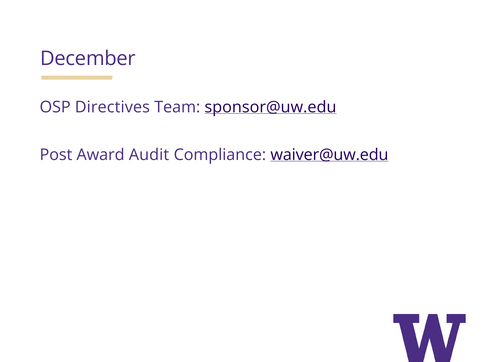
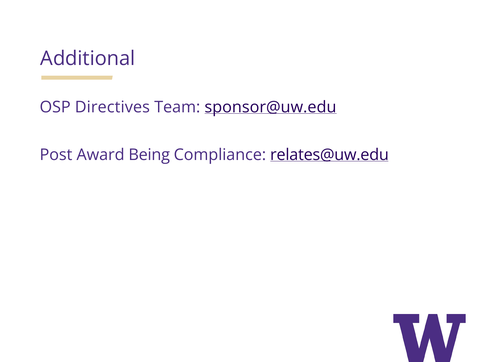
December: December -> Additional (88, 59)
Audit: Audit -> Being (149, 155)
waiver@uw.edu: waiver@uw.edu -> relates@uw.edu (329, 155)
